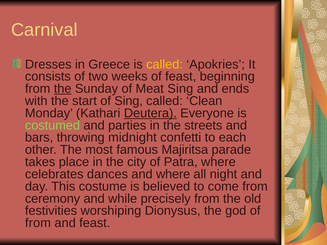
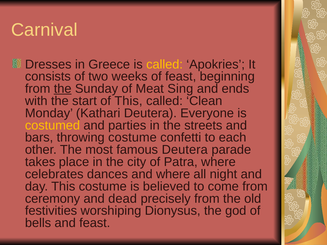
of Sing: Sing -> This (128, 101)
Deutera underline: present -> none (150, 113)
costumed colour: light green -> yellow (52, 125)
throwing midnight: midnight -> costume (132, 138)
famous Majiritsa: Majiritsa -> Deutera (185, 150)
while: while -> dead (123, 199)
from: from -> bells (38, 223)
